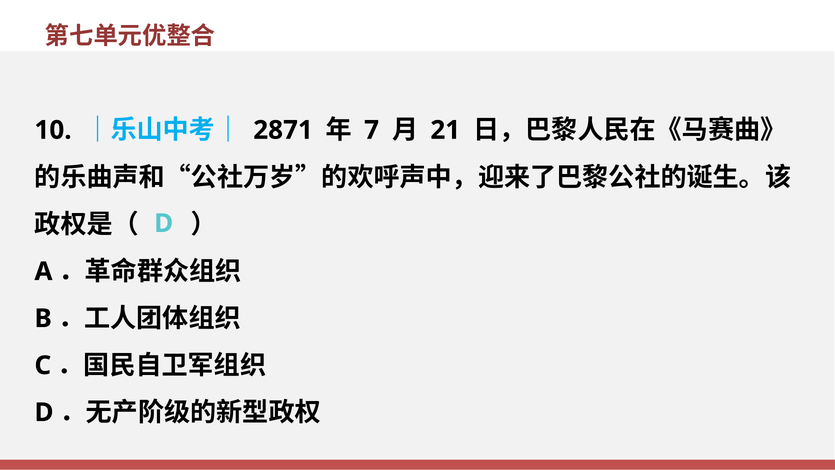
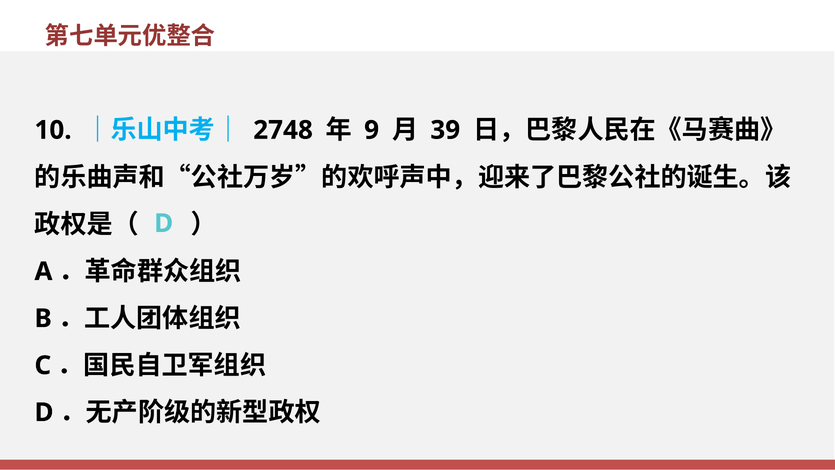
2871: 2871 -> 2748 (283, 130)
7: 7 -> 9 (372, 130)
21: 21 -> 39 (445, 130)
